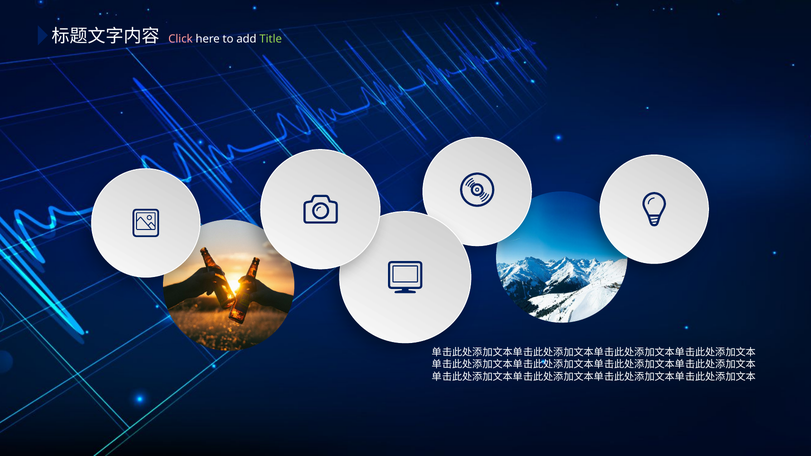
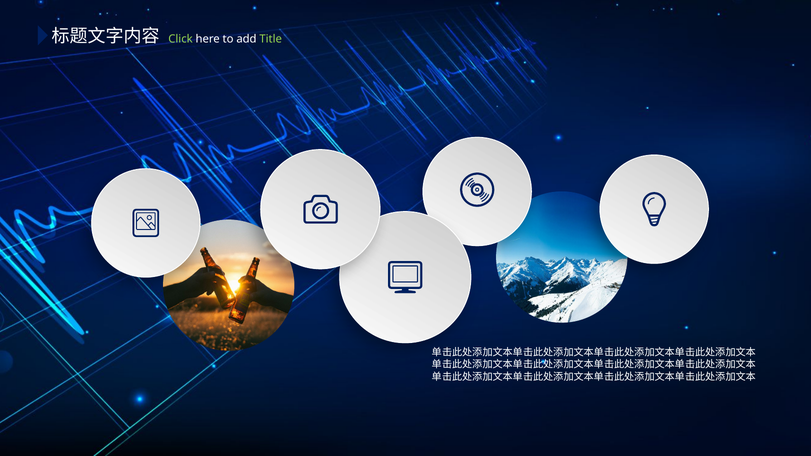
Click colour: pink -> light green (181, 39)
